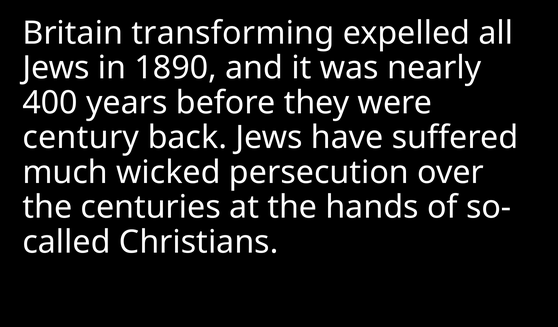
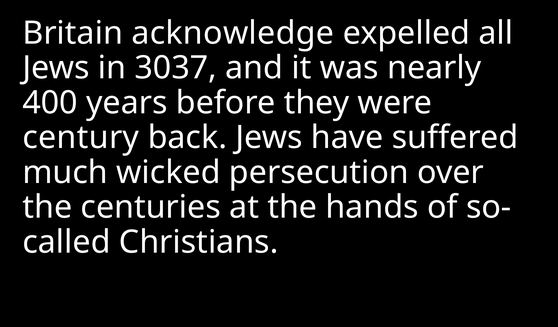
transforming: transforming -> acknowledge (233, 33)
1890: 1890 -> 3037 (176, 68)
